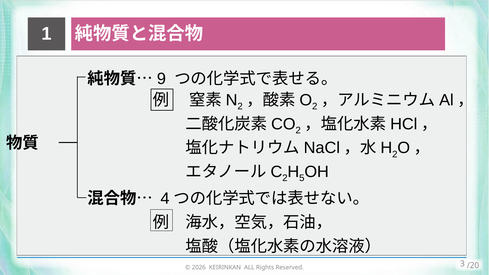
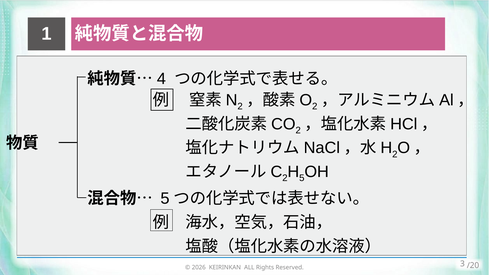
9: 9 -> 4 (161, 79)
4: 4 -> 5 (165, 199)
